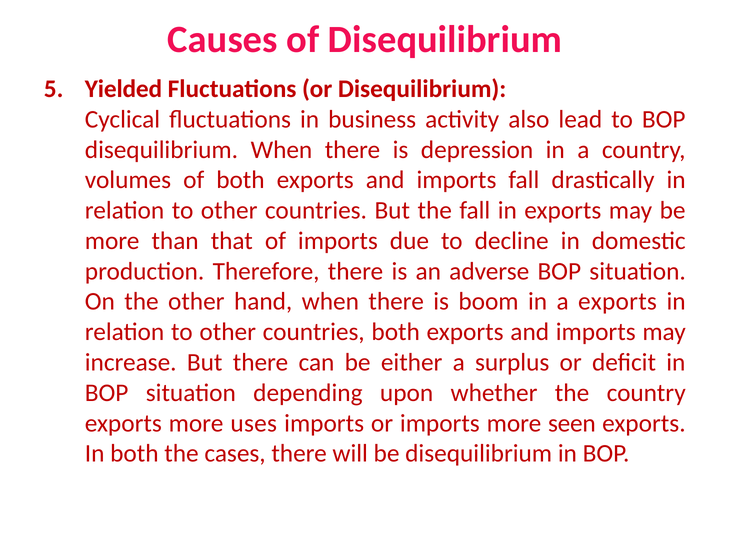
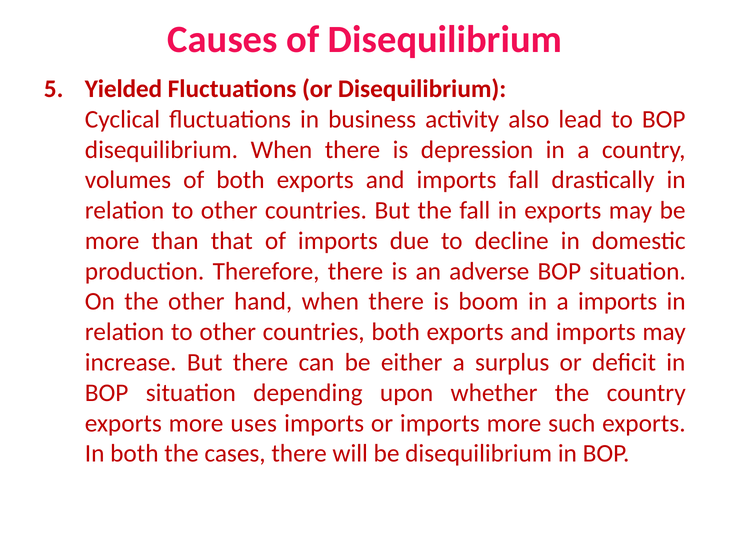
a exports: exports -> imports (618, 302)
seen: seen -> such (572, 424)
